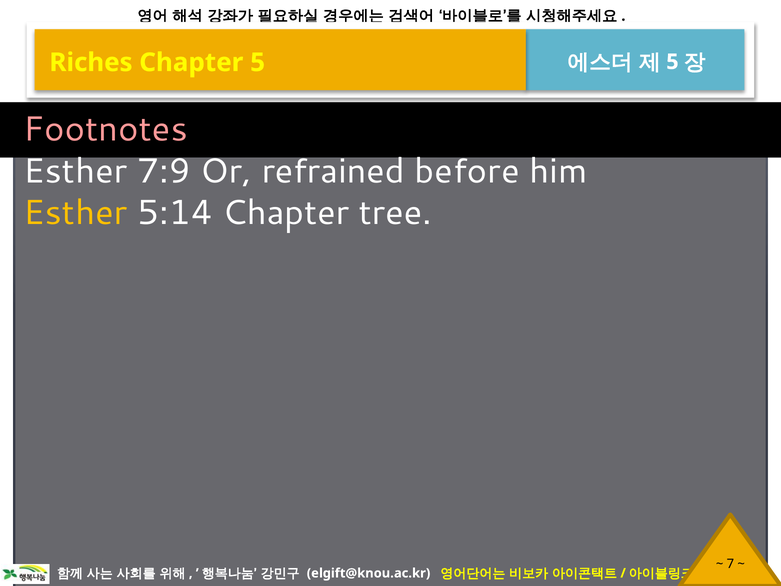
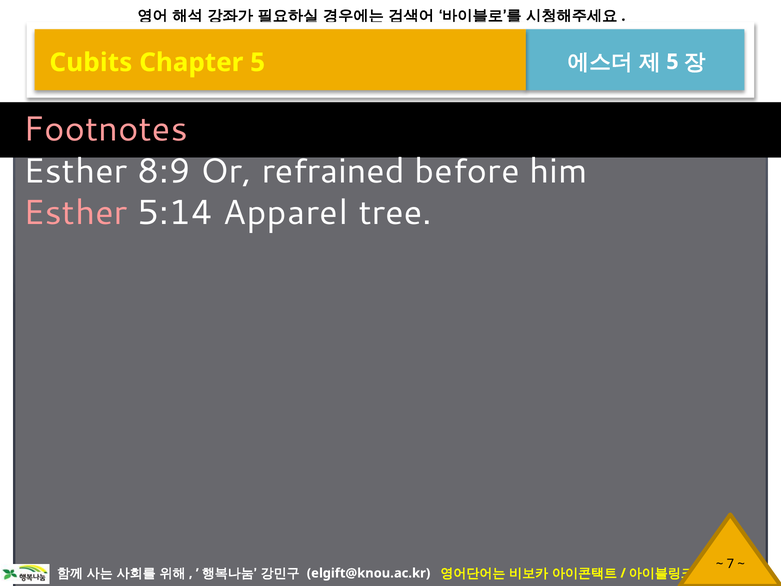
Riches: Riches -> Cubits (91, 62)
7:9: 7:9 -> 8:9 (164, 171)
Esther colour: yellow -> pink (75, 213)
5:14 Chapter: Chapter -> Apparel (285, 213)
